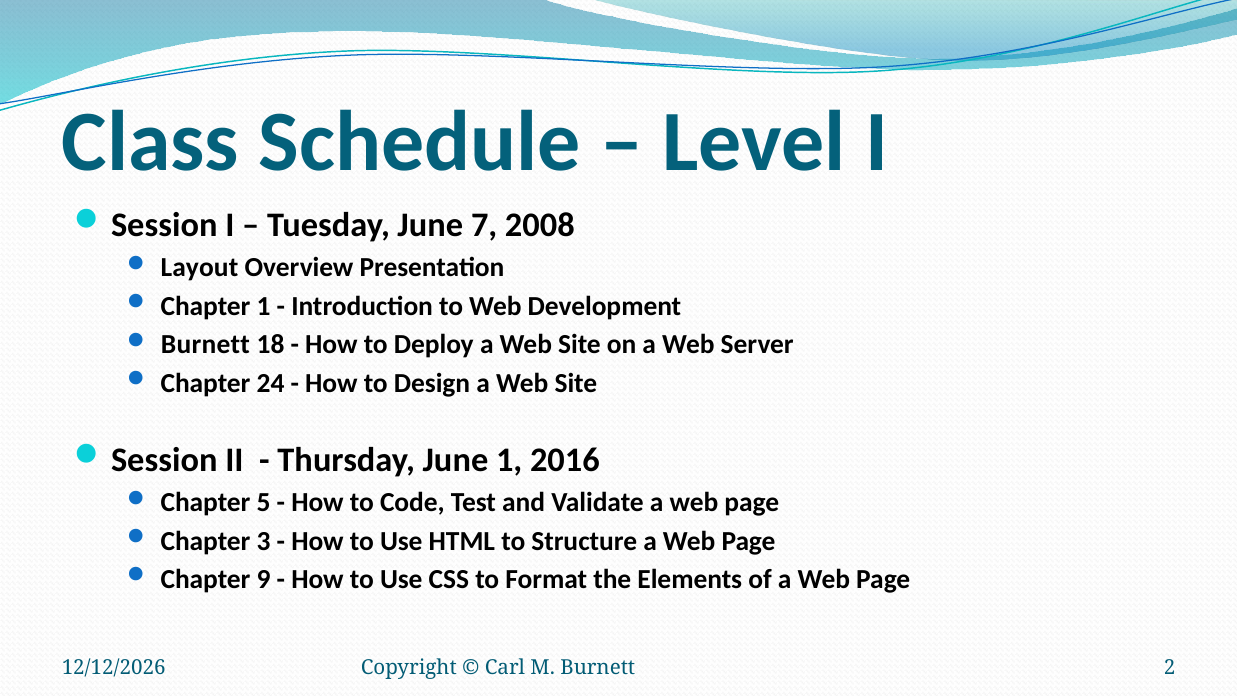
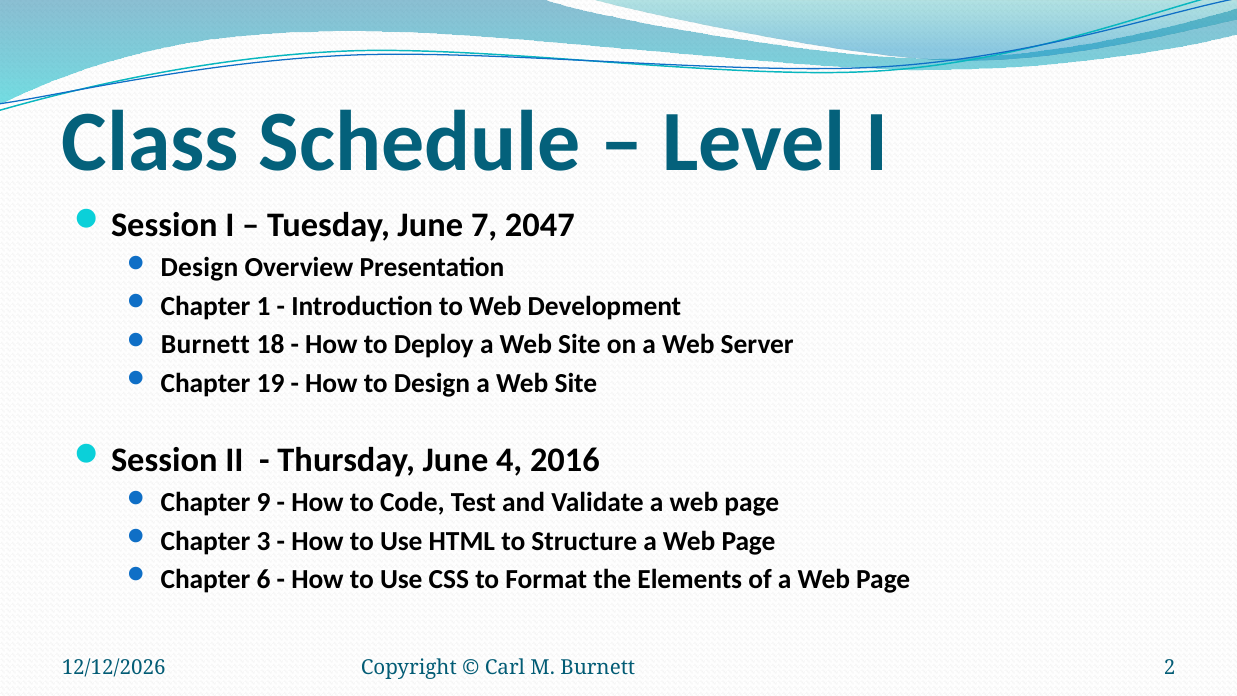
2008: 2008 -> 2047 (540, 226)
Layout: Layout -> Design (199, 268)
24: 24 -> 19 (271, 383)
June 1: 1 -> 4 (509, 460)
5: 5 -> 9 (264, 502)
9: 9 -> 6 (264, 579)
